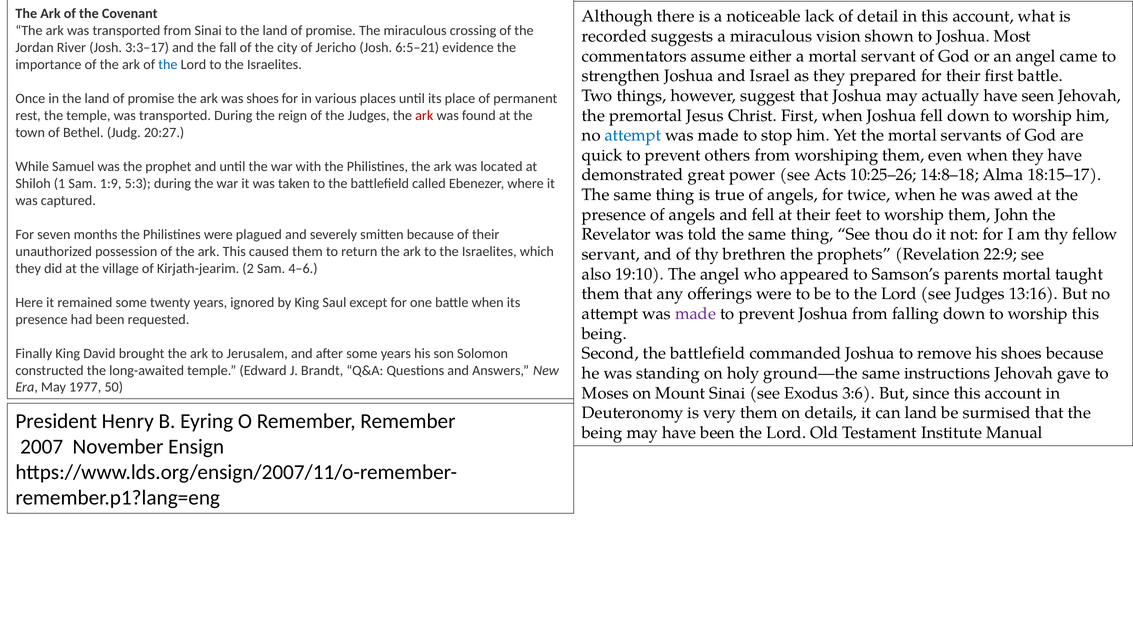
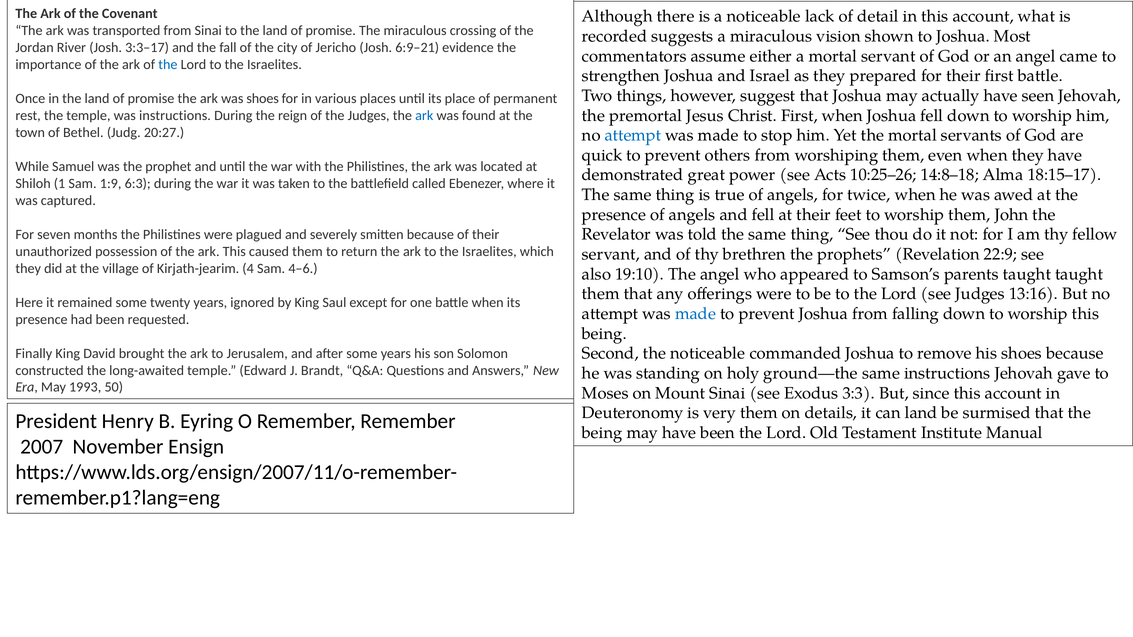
6:5–21: 6:5–21 -> 6:9–21 (417, 48)
temple was transported: transported -> instructions (175, 116)
ark colour: red -> blue (424, 116)
5:3: 5:3 -> 6:3 (138, 184)
2: 2 -> 4 (248, 269)
parents mortal: mortal -> taught (1027, 274)
made colour: purple -> blue (696, 314)
Second the battlefield: battlefield -> noticeable (708, 354)
1977: 1977 -> 1993 (85, 388)
3:6: 3:6 -> 3:3 (859, 393)
